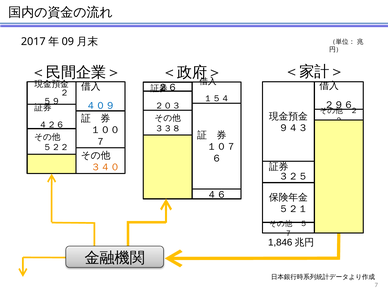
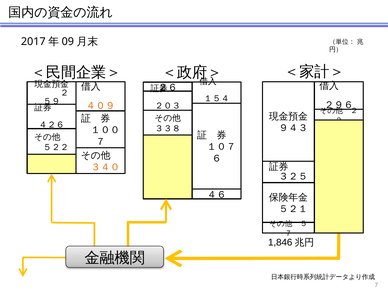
４０９ colour: blue -> orange (100, 106)
